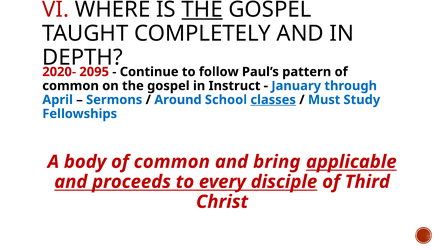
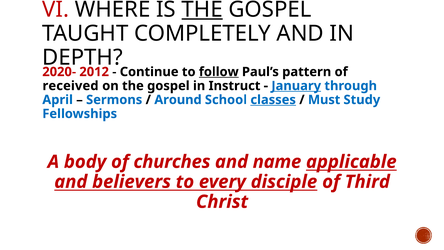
2095: 2095 -> 2012 (94, 72)
follow underline: none -> present (219, 72)
common: common -> received (71, 86)
January underline: none -> present (296, 86)
body of common: common -> churches (172, 162)
bring: bring -> name (277, 162)
proceeds: proceeds -> believers (132, 182)
